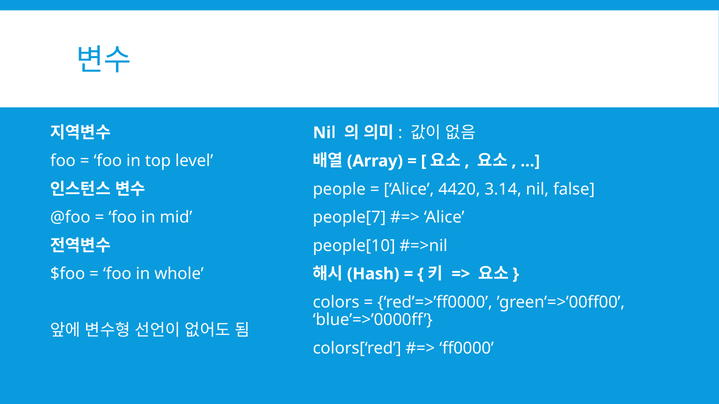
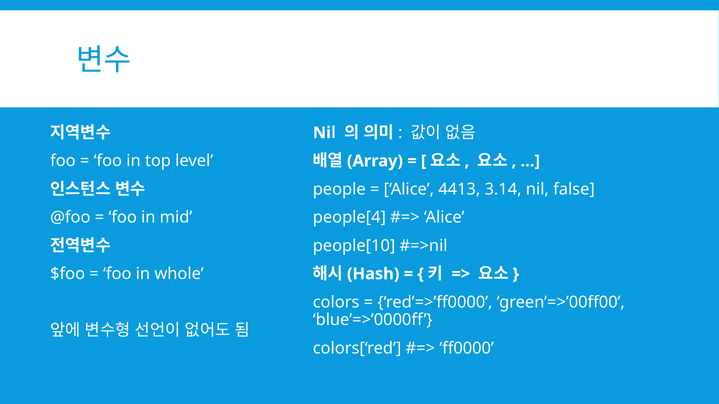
4420: 4420 -> 4413 (459, 189)
people[7: people[7 -> people[4 (349, 218)
